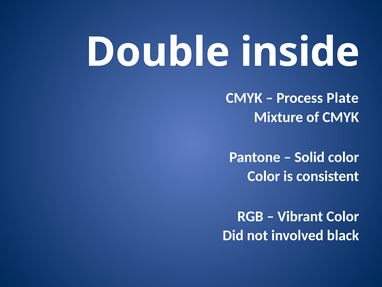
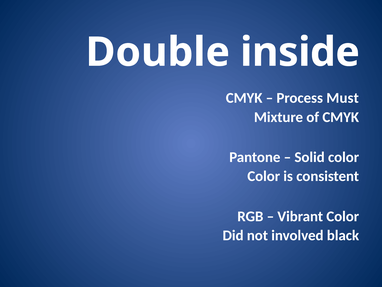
Plate: Plate -> Must (343, 98)
